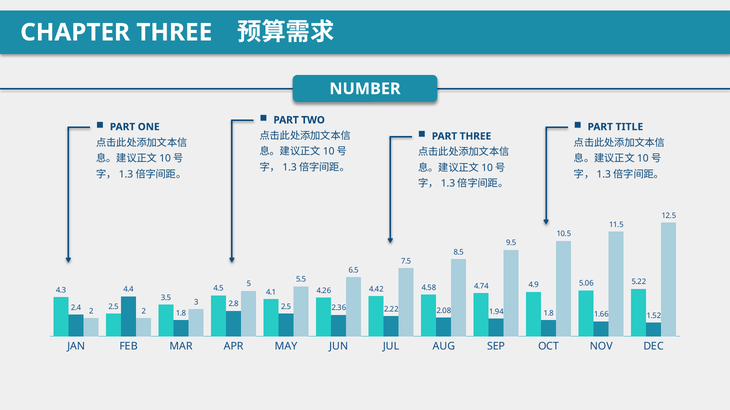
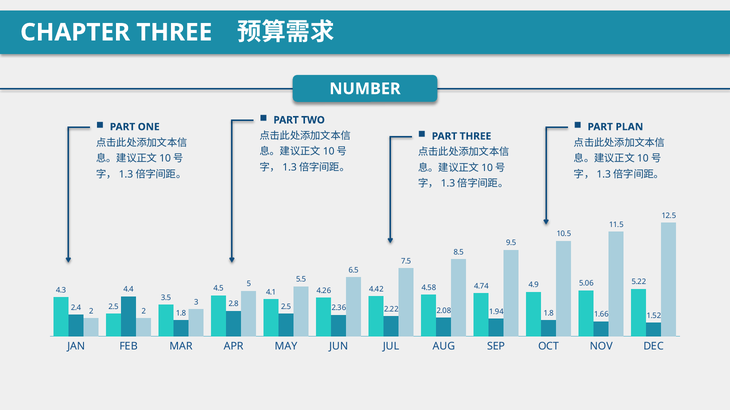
TITLE: TITLE -> PLAN (629, 127)
